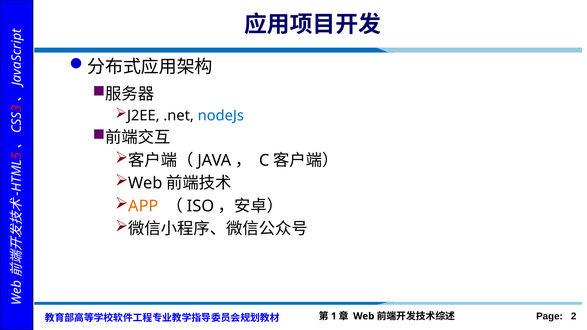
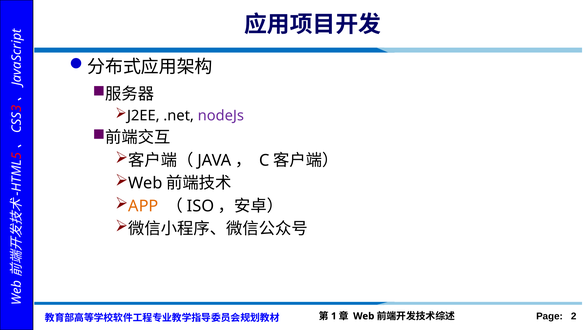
nodeJs colour: blue -> purple (221, 116)
